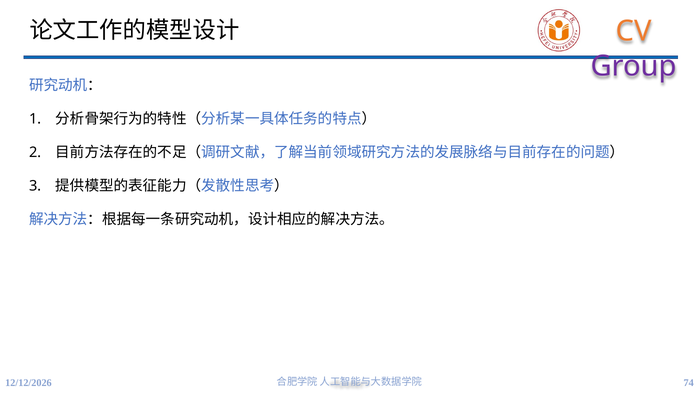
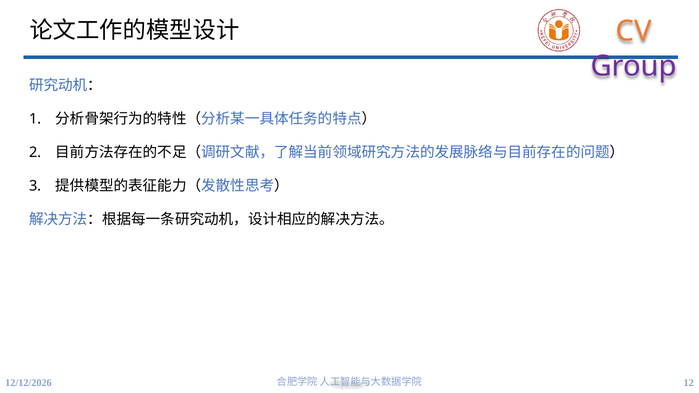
74: 74 -> 12 (689, 383)
